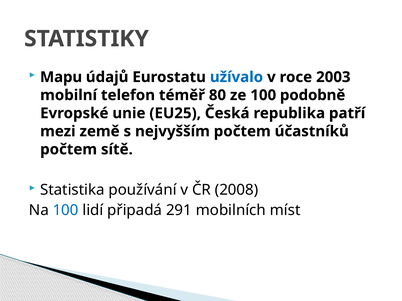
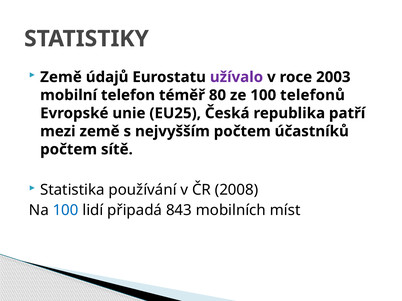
Mapu: Mapu -> Země (61, 77)
užívalo colour: blue -> purple (236, 77)
podobně: podobně -> telefonů (312, 95)
291: 291 -> 843 (179, 211)
